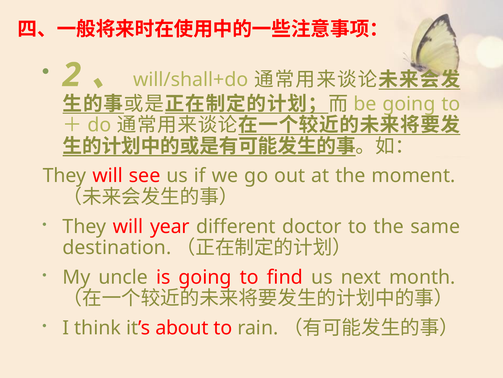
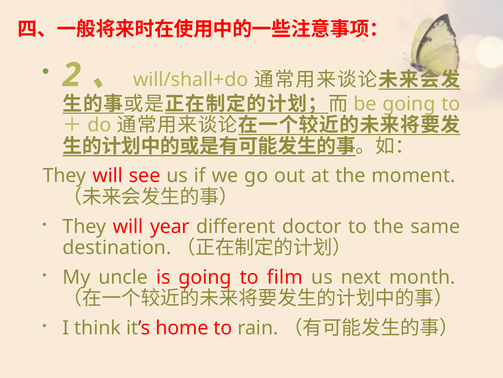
find: find -> film (285, 277)
about: about -> home (182, 327)
